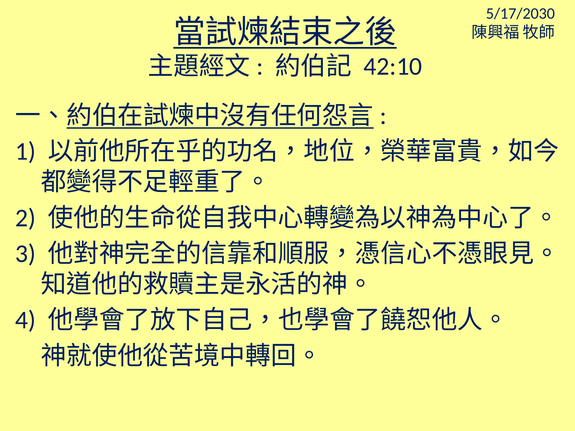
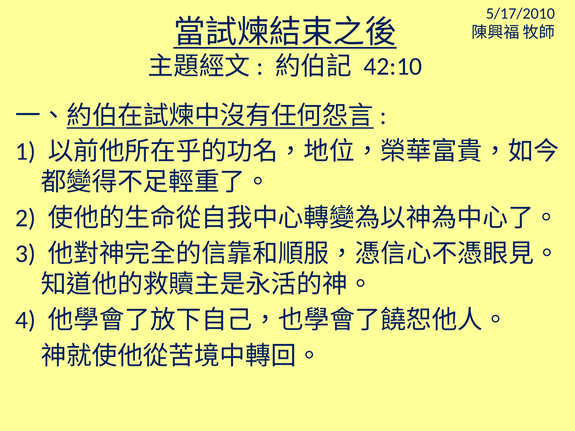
5/17/2030: 5/17/2030 -> 5/17/2010 (520, 14)
